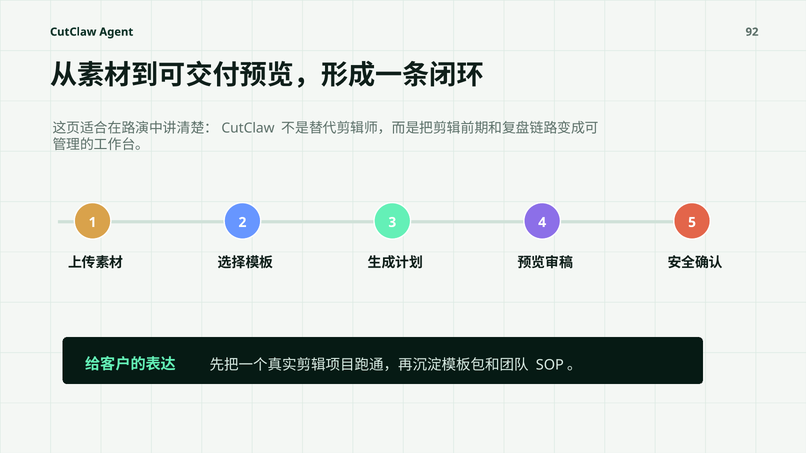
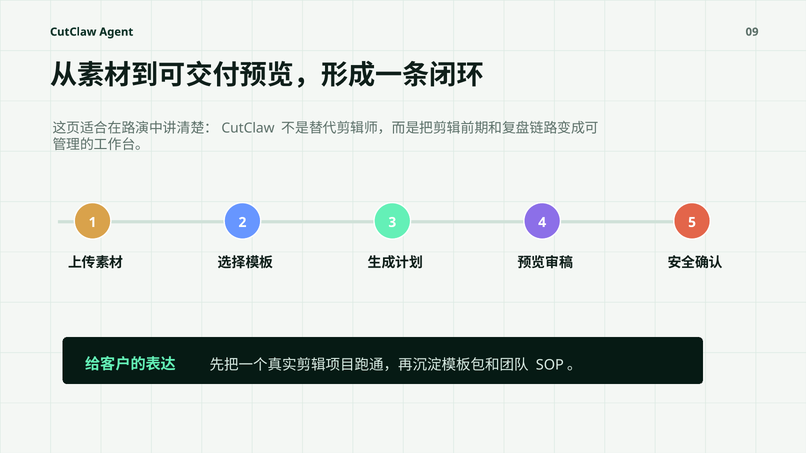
92: 92 -> 09 (752, 32)
